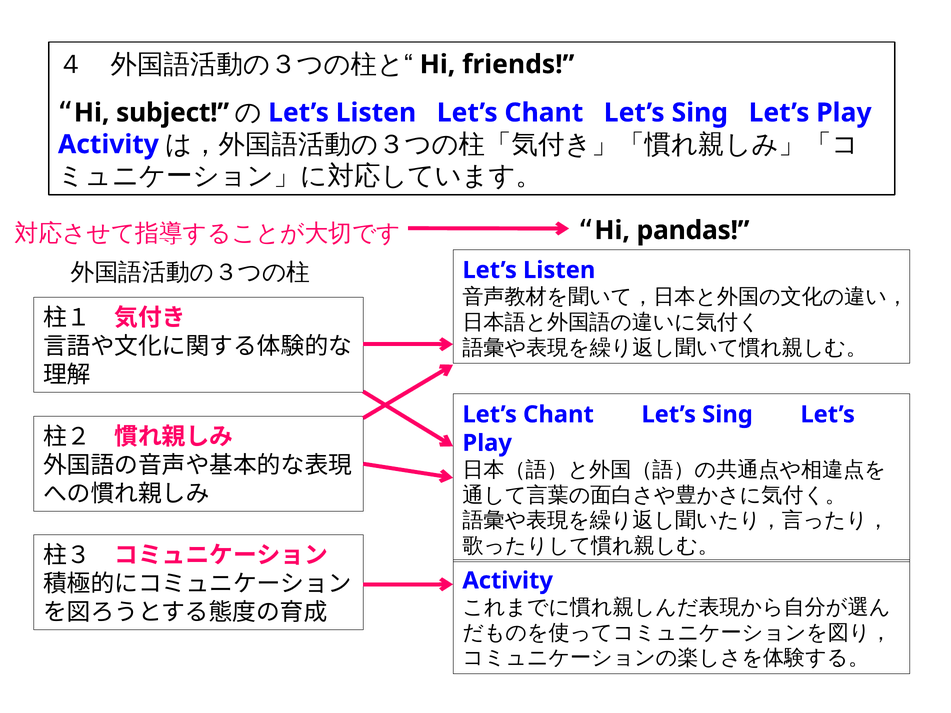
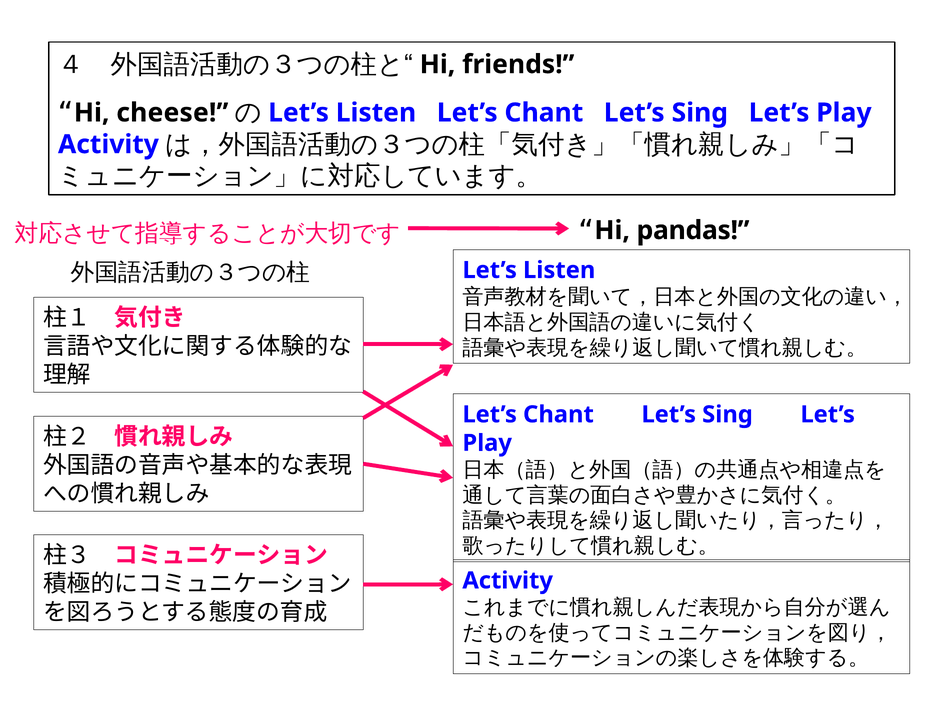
subject: subject -> cheese (172, 113)
